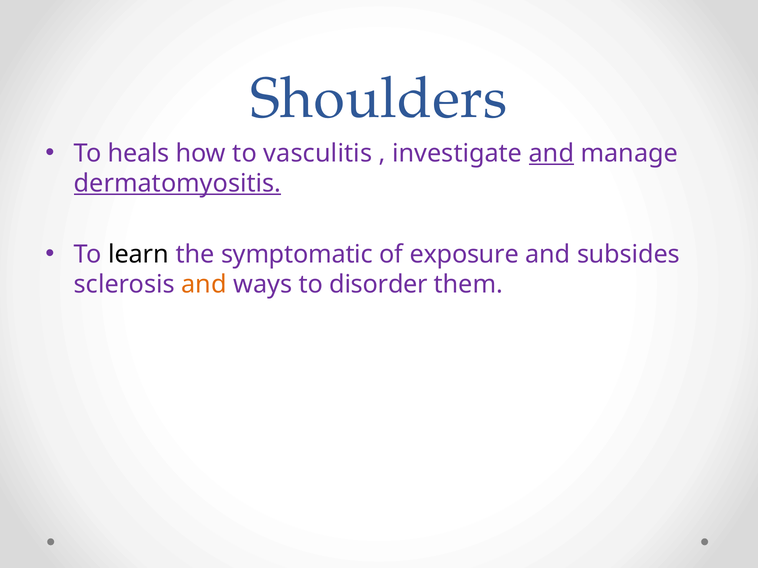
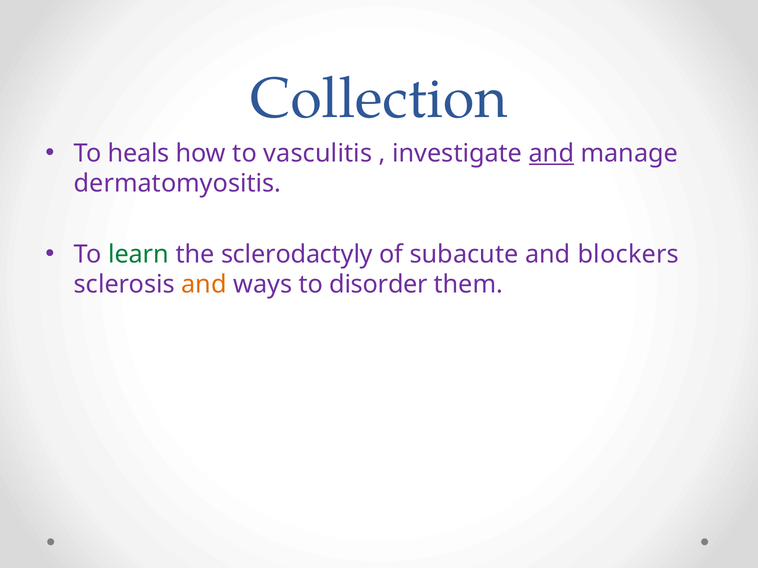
Shoulders: Shoulders -> Collection (379, 99)
dermatomyositis underline: present -> none (178, 184)
learn colour: black -> green (139, 254)
symptomatic: symptomatic -> sclerodactyly (297, 254)
exposure: exposure -> subacute (464, 254)
subsides: subsides -> blockers (628, 254)
